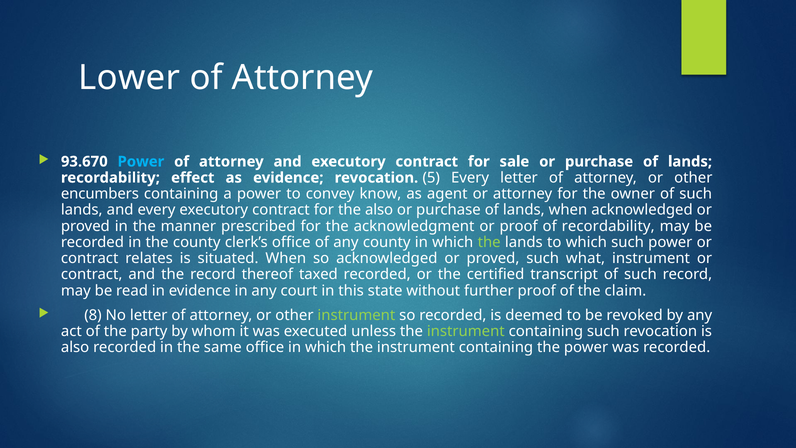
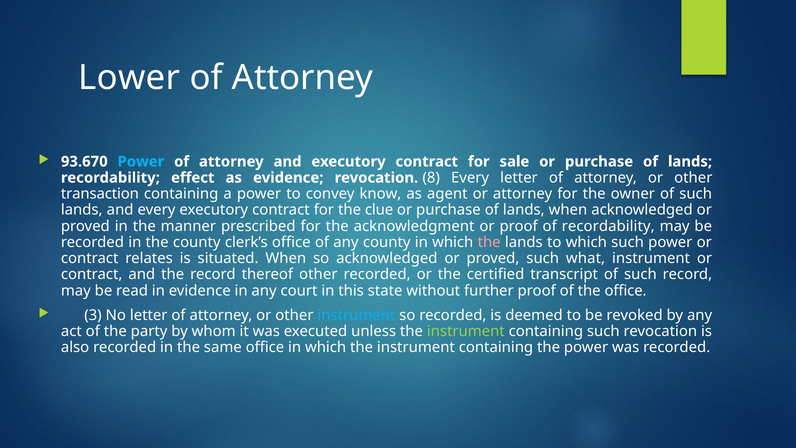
5: 5 -> 8 (431, 178)
encumbers: encumbers -> transaction (100, 194)
the also: also -> clue (379, 210)
the colour: light green -> pink (489, 242)
thereof taxed: taxed -> other (318, 274)
the claim: claim -> office (626, 290)
8: 8 -> 3 (93, 315)
instrument colour: light green -> light blue (356, 315)
